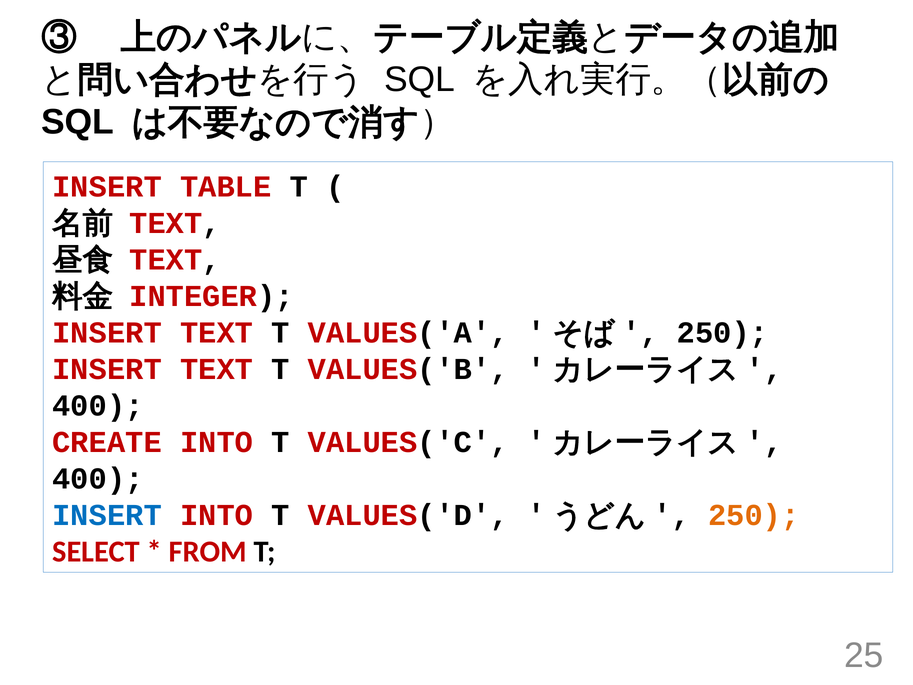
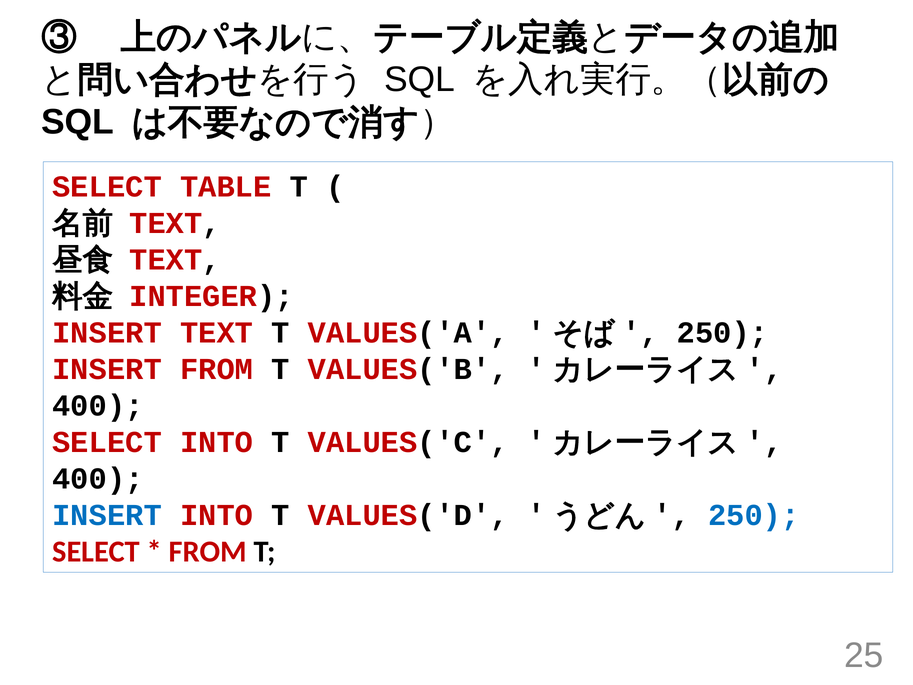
INSERT: INSERT -> SELECT (107, 186)
TEXT: TEXT -> FROM (217, 369)
CREATE: CREATE -> SELECT (107, 442)
250 colour: orange -> blue (754, 515)
